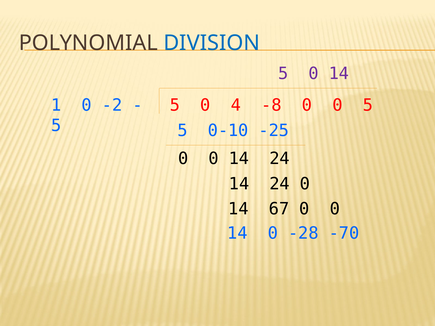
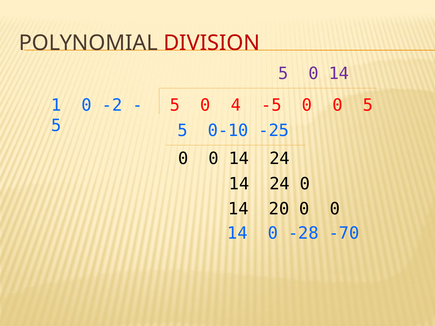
DIVISION colour: blue -> red (212, 43)
-8: -8 -> -5 (271, 105)
67: 67 -> 20 (279, 209)
